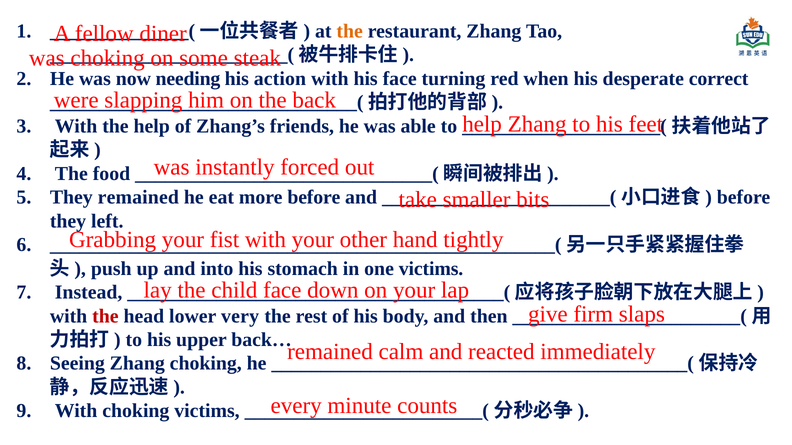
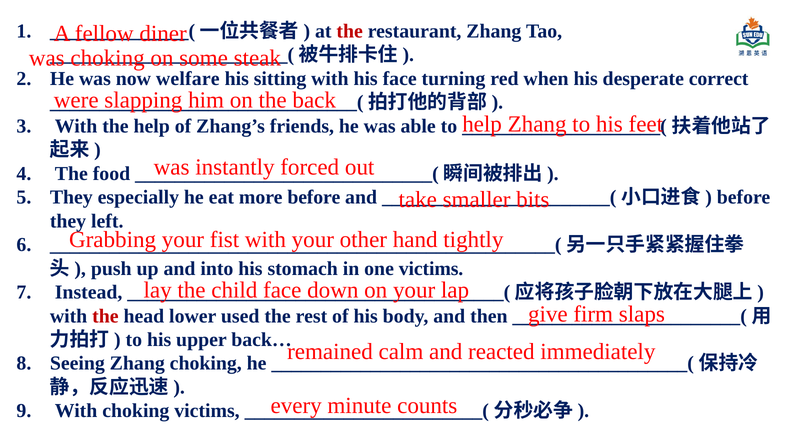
the colour: orange -> red (350, 31)
needing: needing -> welfare (188, 79)
action: action -> sitting (280, 79)
They remained: remained -> especially (138, 198)
very: very -> used (240, 316)
